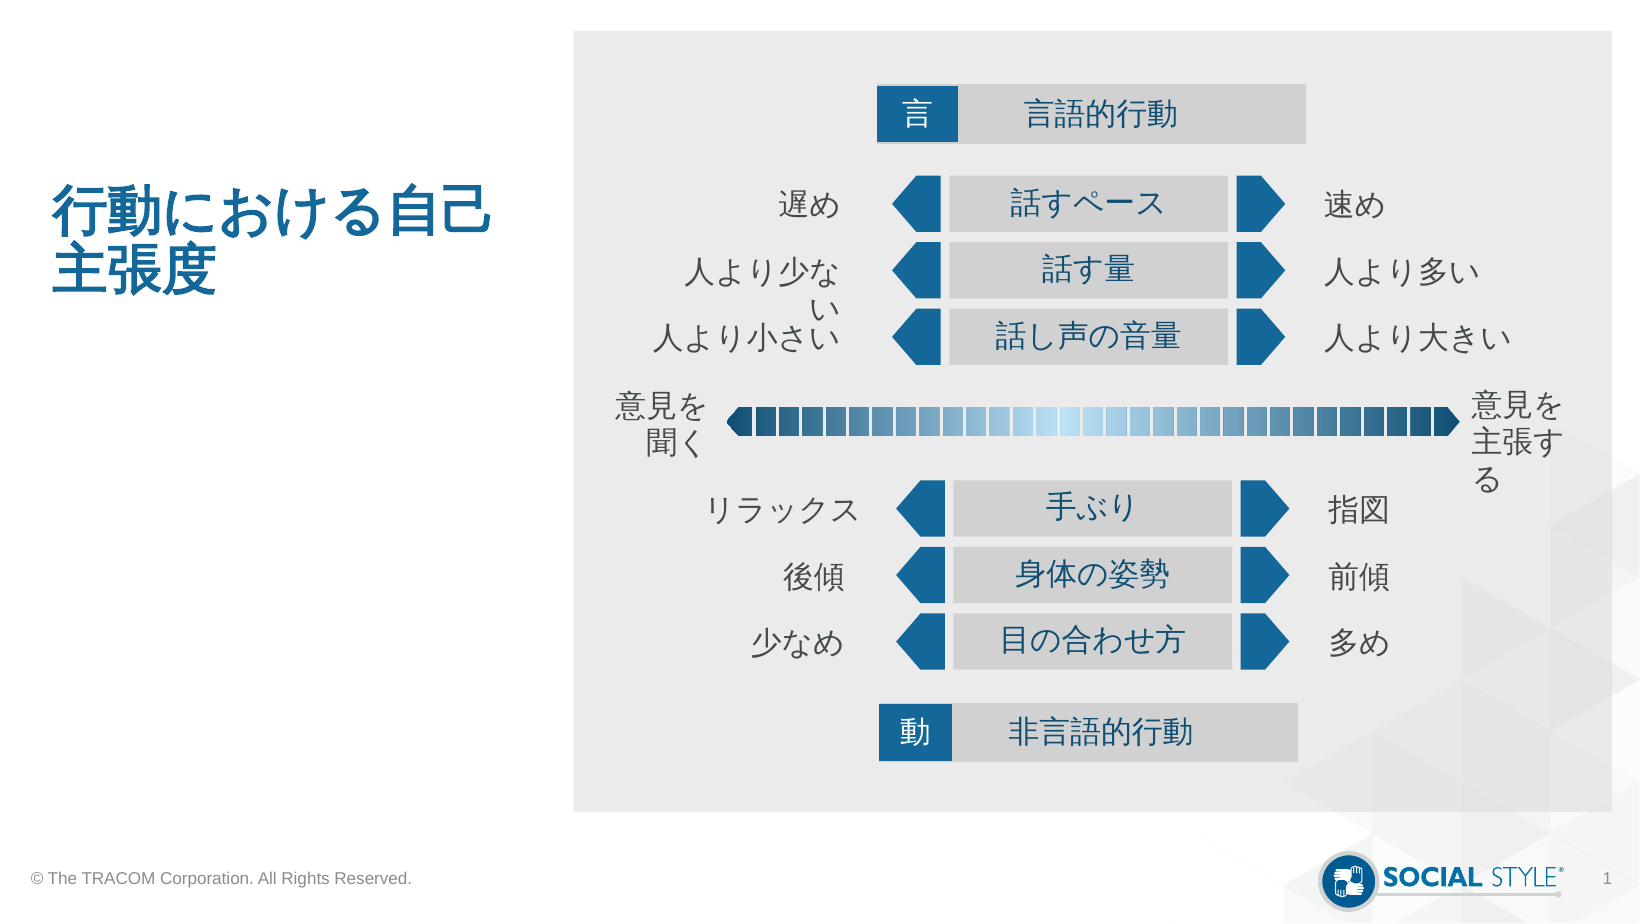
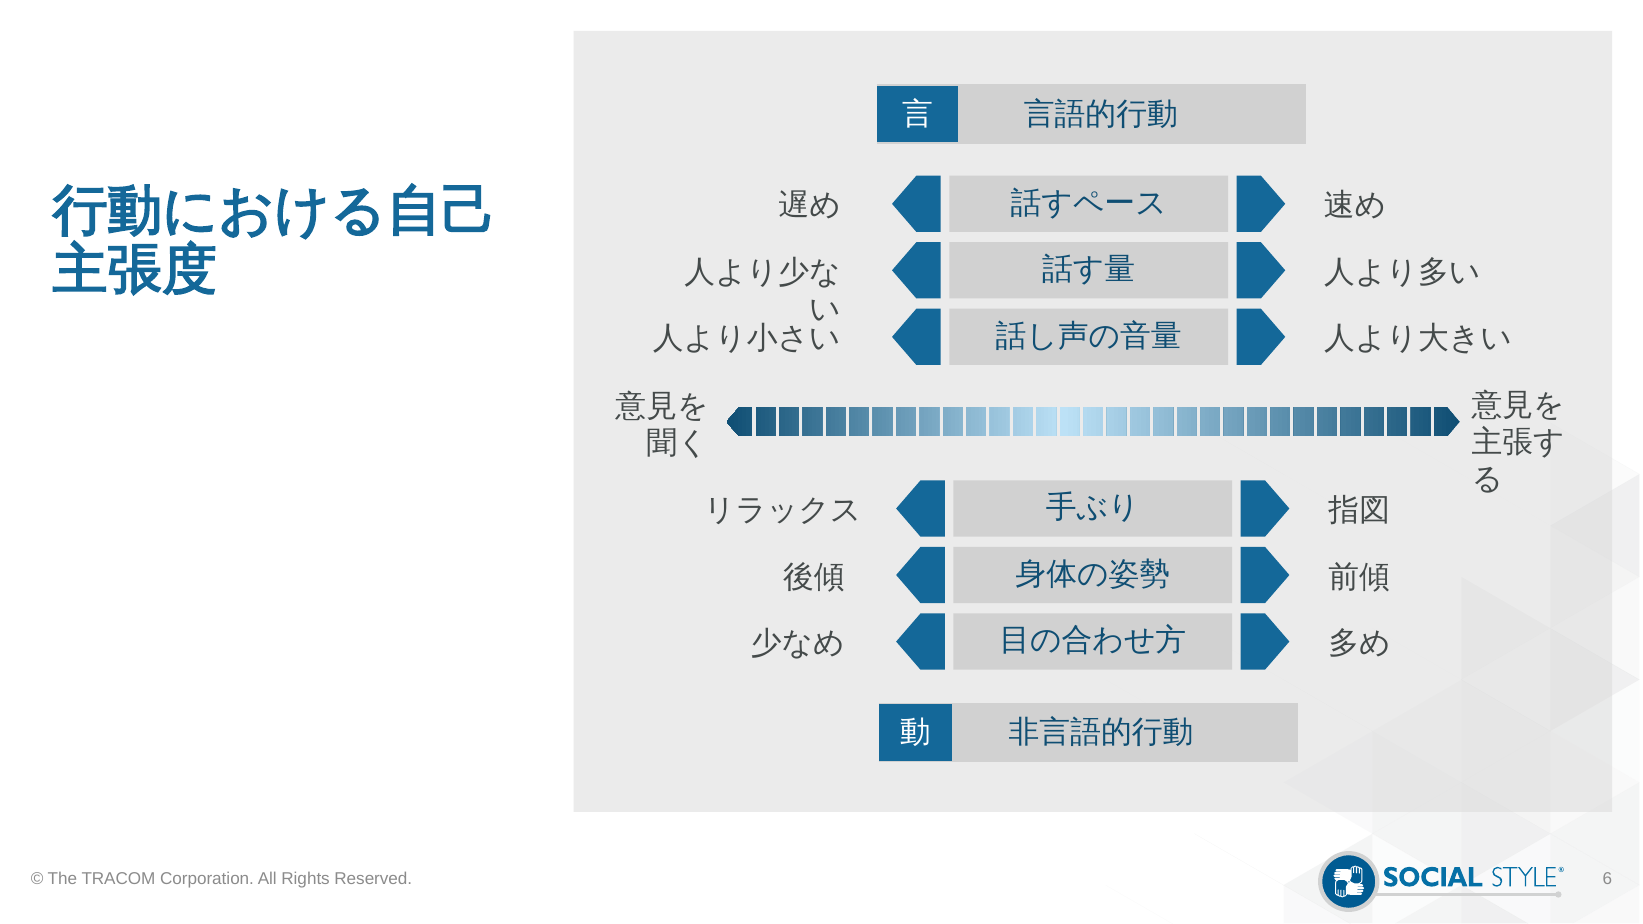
1: 1 -> 6 (1607, 879)
